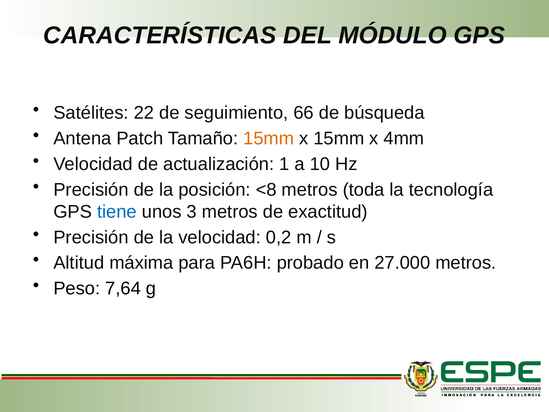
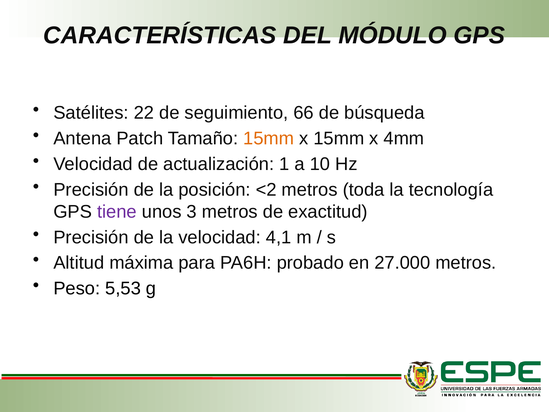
<8: <8 -> <2 (266, 190)
tiene colour: blue -> purple (117, 212)
0,2: 0,2 -> 4,1 (279, 237)
7,64: 7,64 -> 5,53 (123, 288)
